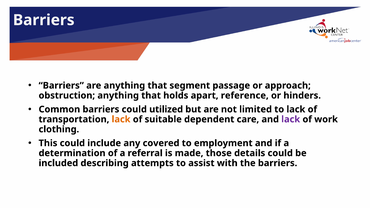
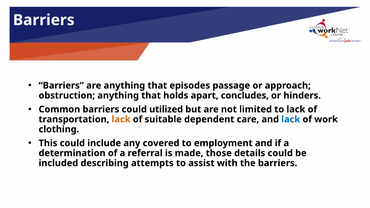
segment: segment -> episodes (190, 86)
reference: reference -> concludes (245, 96)
lack colour: purple -> blue (291, 119)
